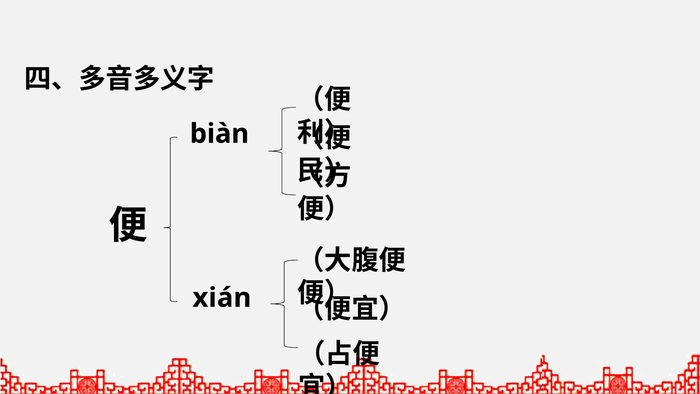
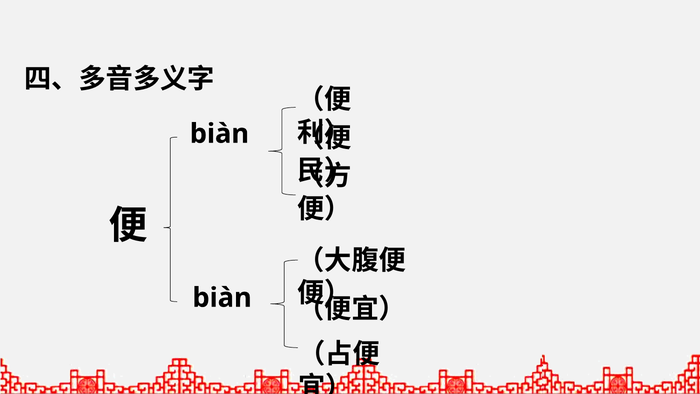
xián: xián -> biàn (222, 298)
